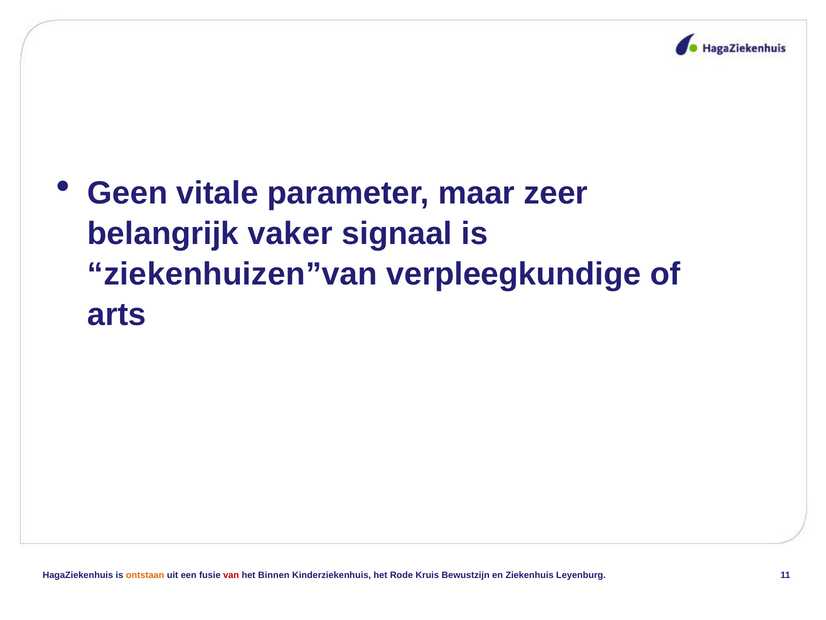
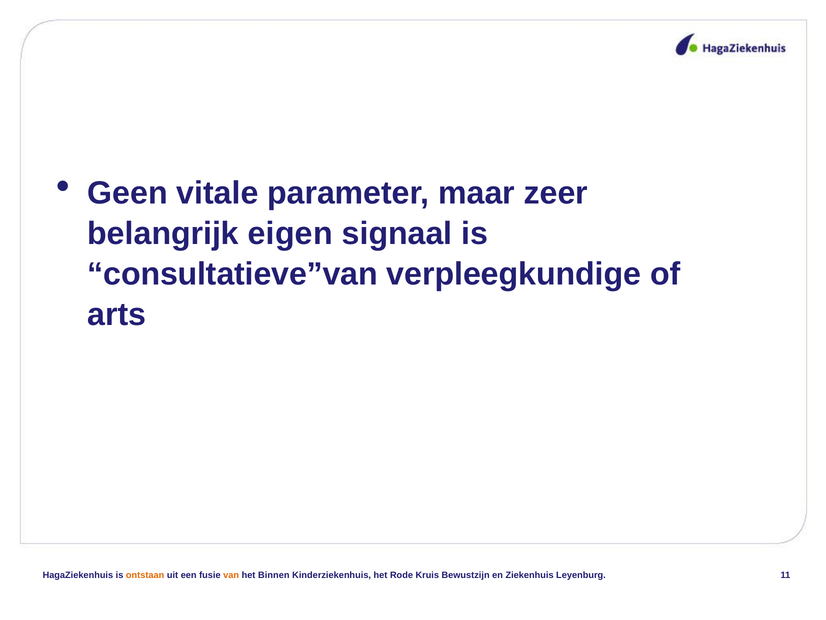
vaker: vaker -> eigen (290, 233)
ziekenhuizen”van: ziekenhuizen”van -> consultatieve”van (233, 274)
van colour: red -> orange (231, 575)
